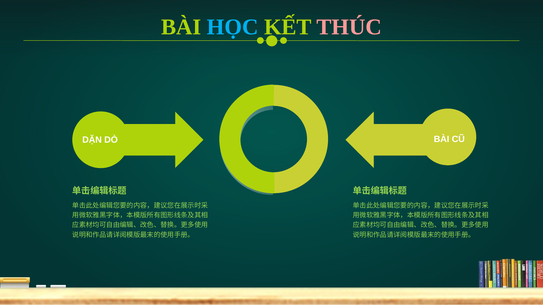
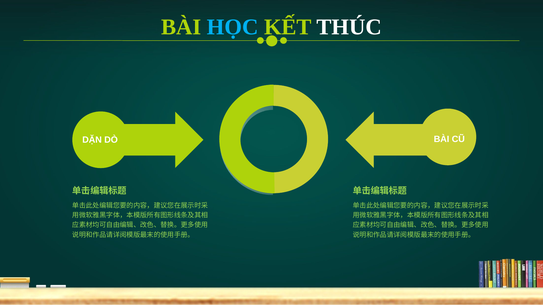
THÚC colour: pink -> white (349, 27)
